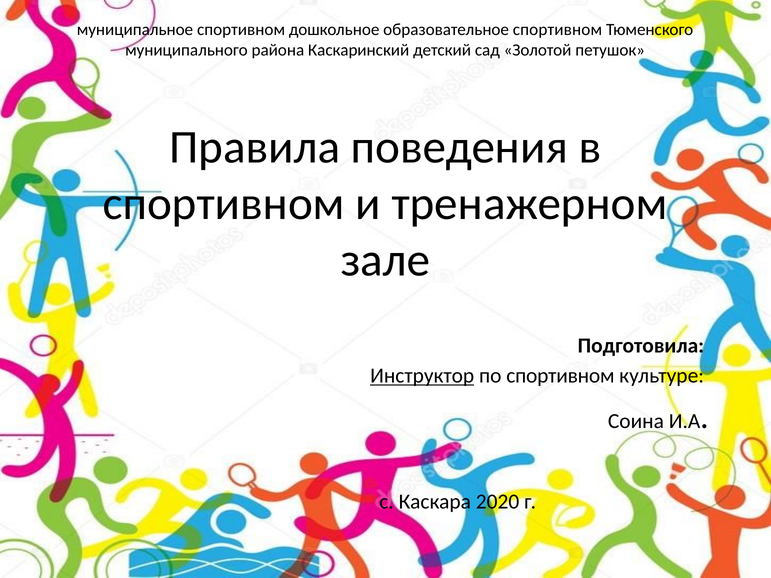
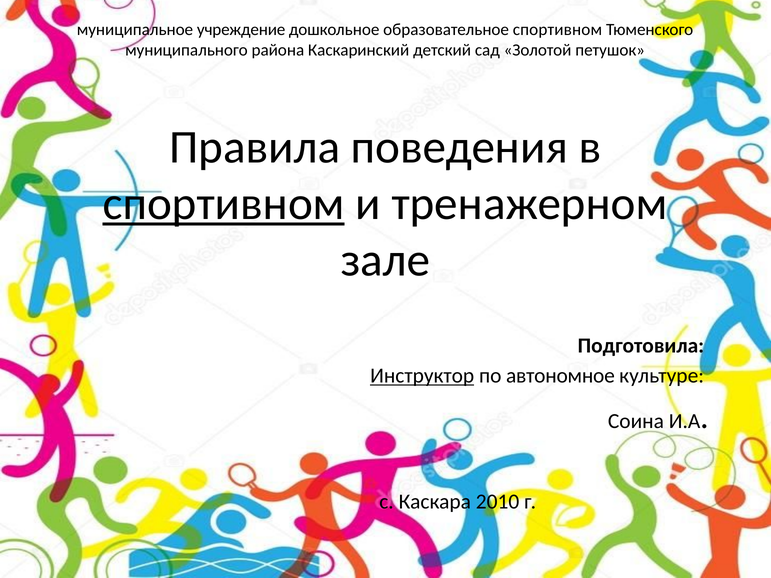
муниципальное спортивном: спортивном -> учреждение (241, 29)
спортивном underline: none -> present (224, 204)
по спортивном: спортивном -> автономное (560, 376)
2020: 2020 -> 2010 (498, 502)
